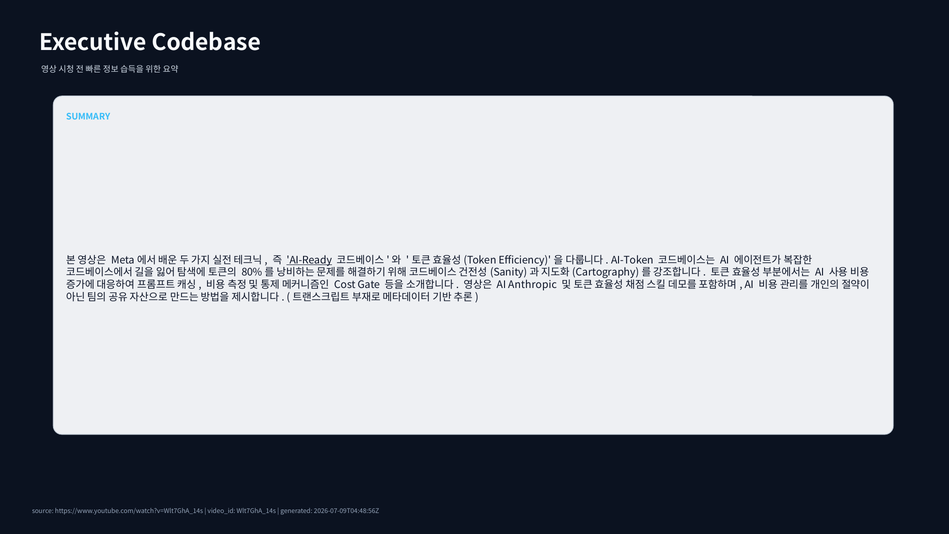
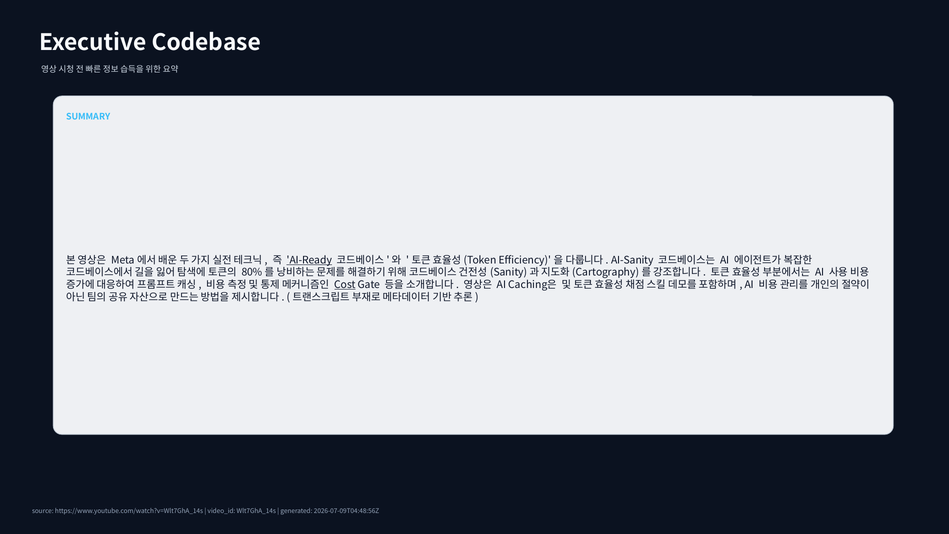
AI-Token: AI-Token -> AI-Sanity (632, 260)
Cost underline: none -> present (345, 285)
Anthropic: Anthropic -> Caching은 (533, 285)
